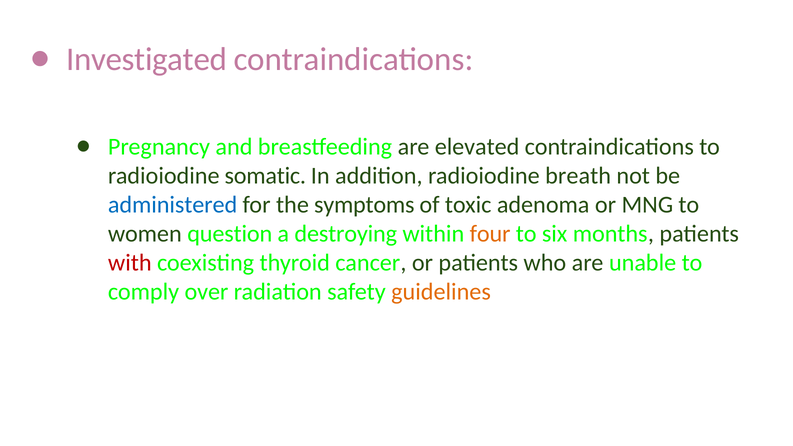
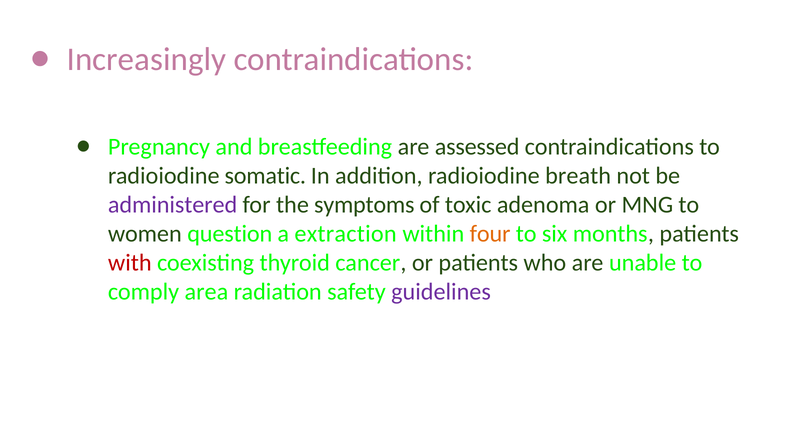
Investigated: Investigated -> Increasingly (146, 59)
elevated: elevated -> assessed (477, 147)
administered colour: blue -> purple (173, 205)
destroying: destroying -> extraction (346, 234)
over: over -> area (206, 292)
guidelines colour: orange -> purple (441, 292)
